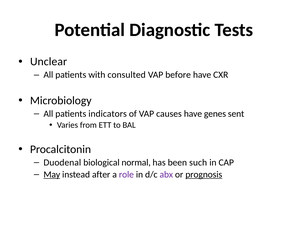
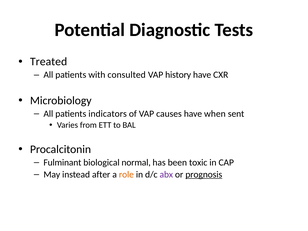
Unclear: Unclear -> Treated (49, 62)
before: before -> history (178, 75)
genes: genes -> when (215, 114)
Duodenal: Duodenal -> Fulminant (62, 162)
such: such -> toxic (198, 162)
May underline: present -> none (52, 174)
role colour: purple -> orange (126, 174)
